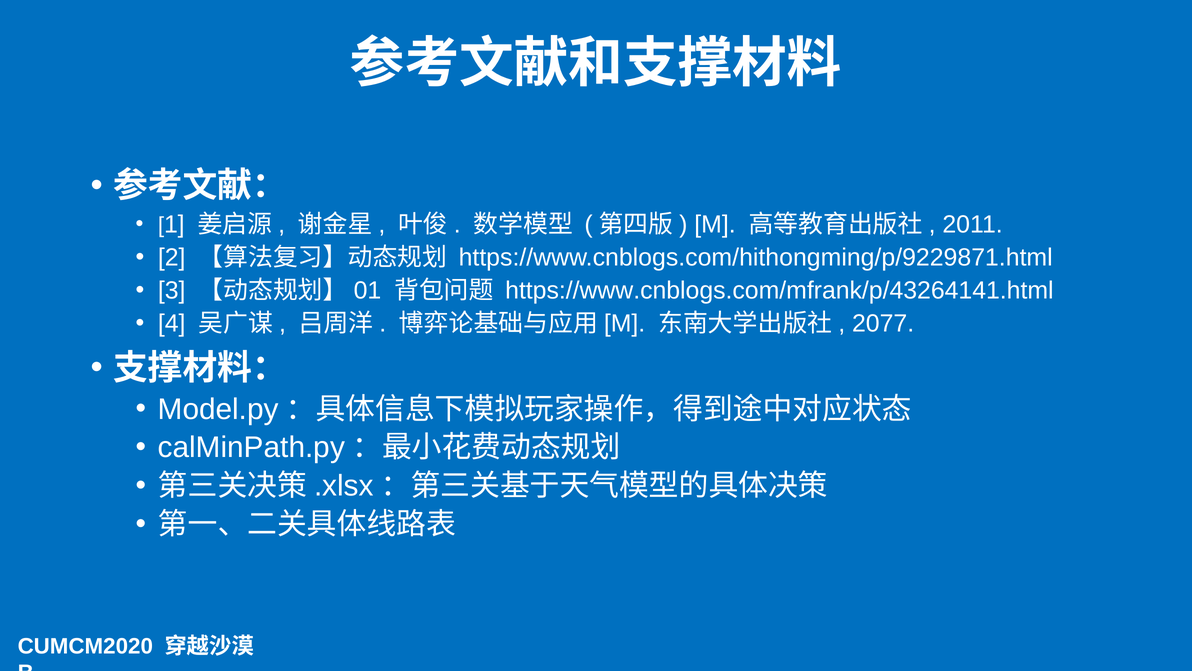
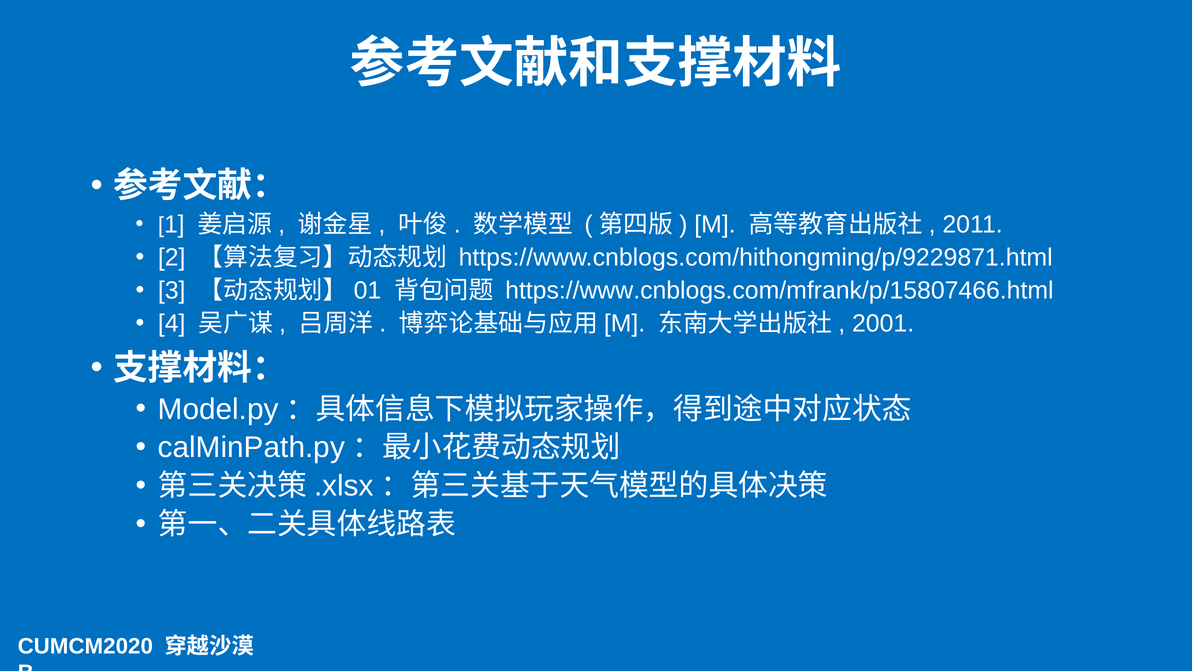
https://www.cnblogs.com/mfrank/p/43264141.html: https://www.cnblogs.com/mfrank/p/43264141.html -> https://www.cnblogs.com/mfrank/p/15807466.html (779, 290)
2077: 2077 -> 2001 (883, 323)
